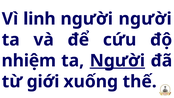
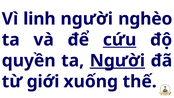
người người: người -> nghèo (145, 19)
cứu underline: none -> present (120, 40)
nhiệm: nhiệm -> quyền (29, 61)
